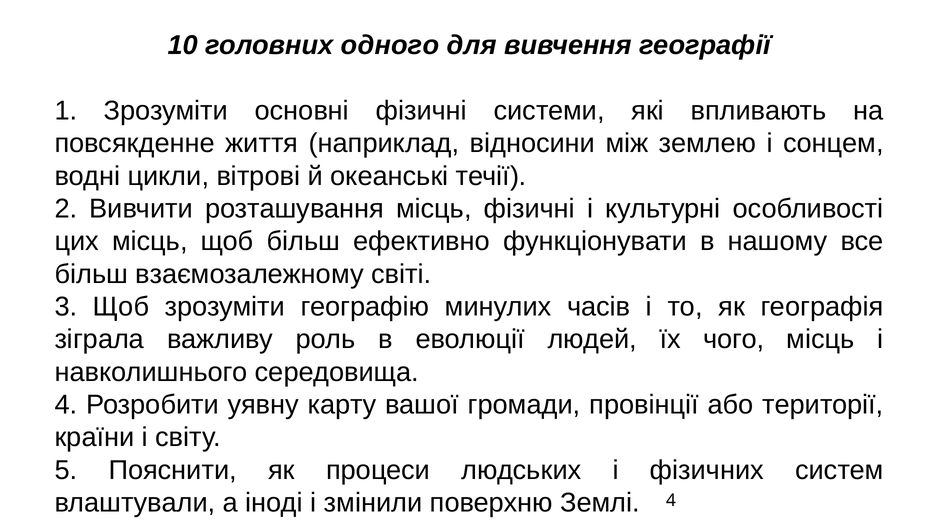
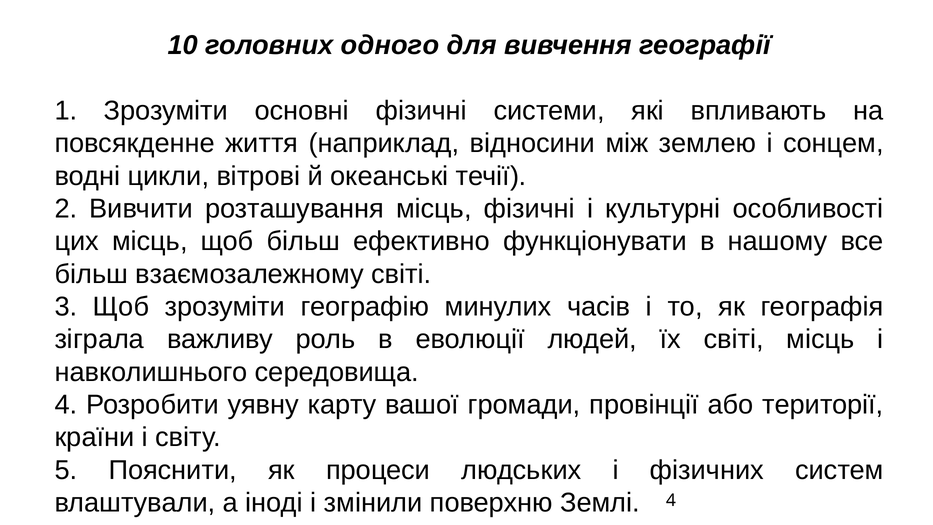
їх чого: чого -> світі (734, 339)
